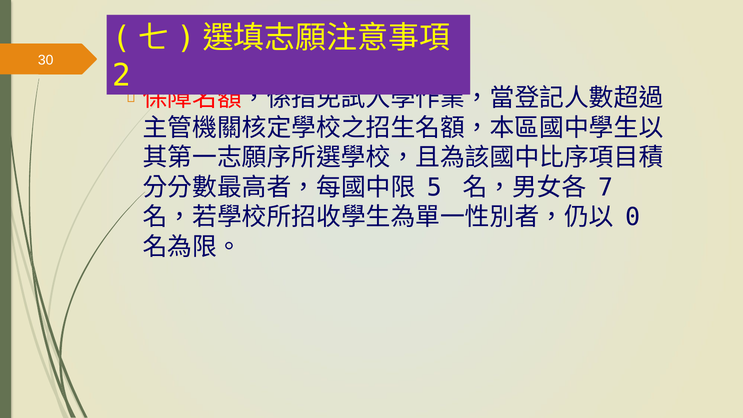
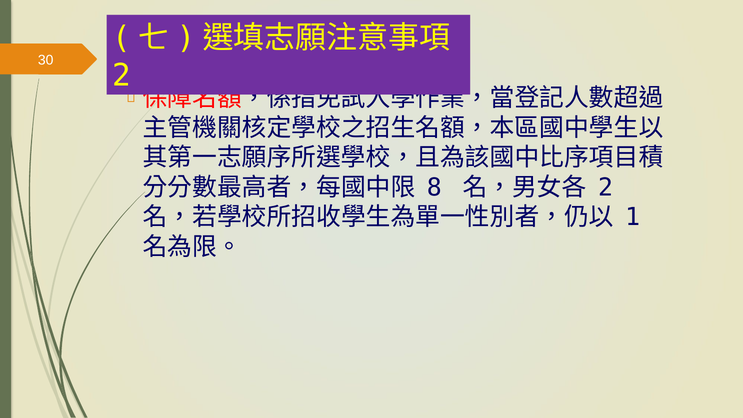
5: 5 -> 8 (434, 187)
7: 7 -> 2 (605, 187)
0: 0 -> 1 (633, 217)
